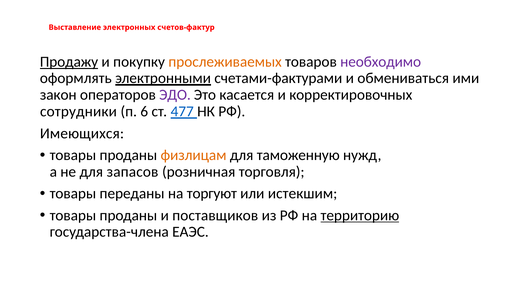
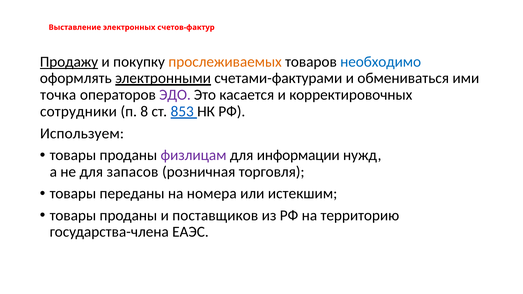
необходимо colour: purple -> blue (381, 62)
закон: закон -> точка (58, 95)
6: 6 -> 8 (144, 111)
477: 477 -> 853 (182, 111)
Имеющихся: Имеющихся -> Используем (82, 133)
физлицам colour: orange -> purple (194, 155)
таможенную: таможенную -> информации (298, 155)
торгуют: торгуют -> номера (212, 194)
территорию underline: present -> none (360, 216)
